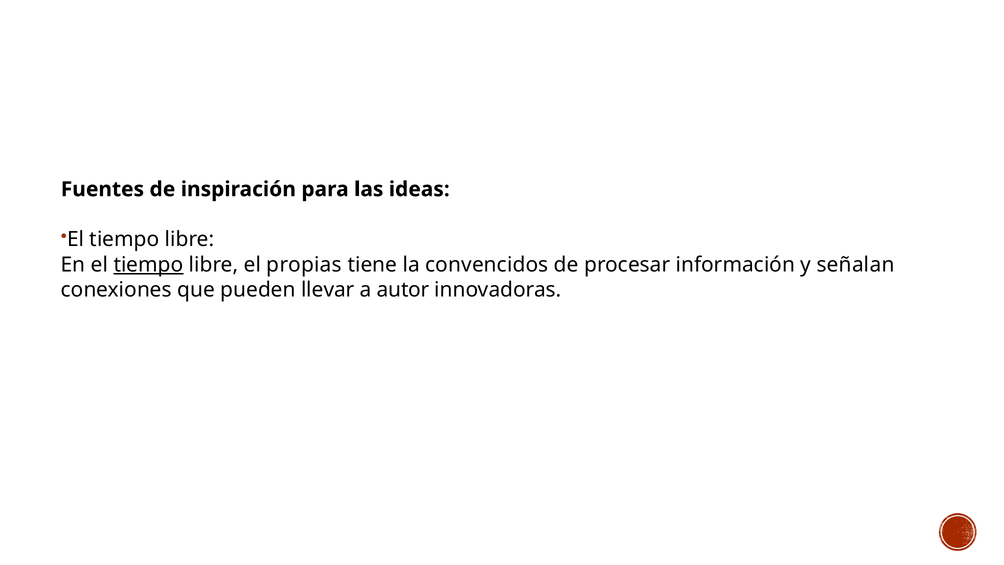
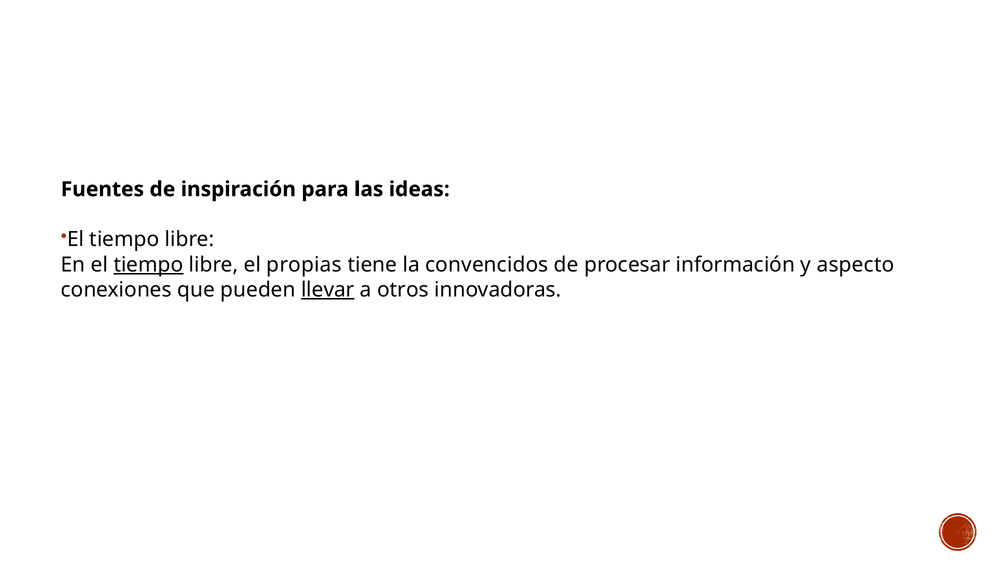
señalan: señalan -> aspecto (856, 265)
llevar underline: none -> present (328, 290)
autor: autor -> otros (403, 290)
